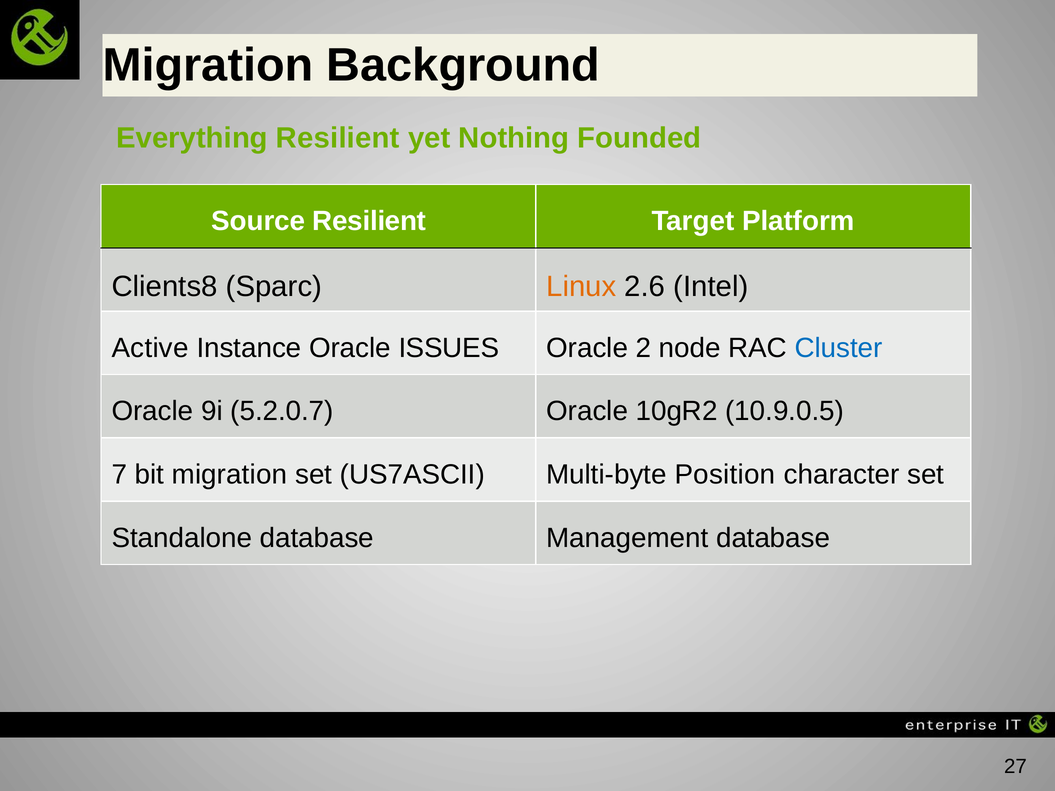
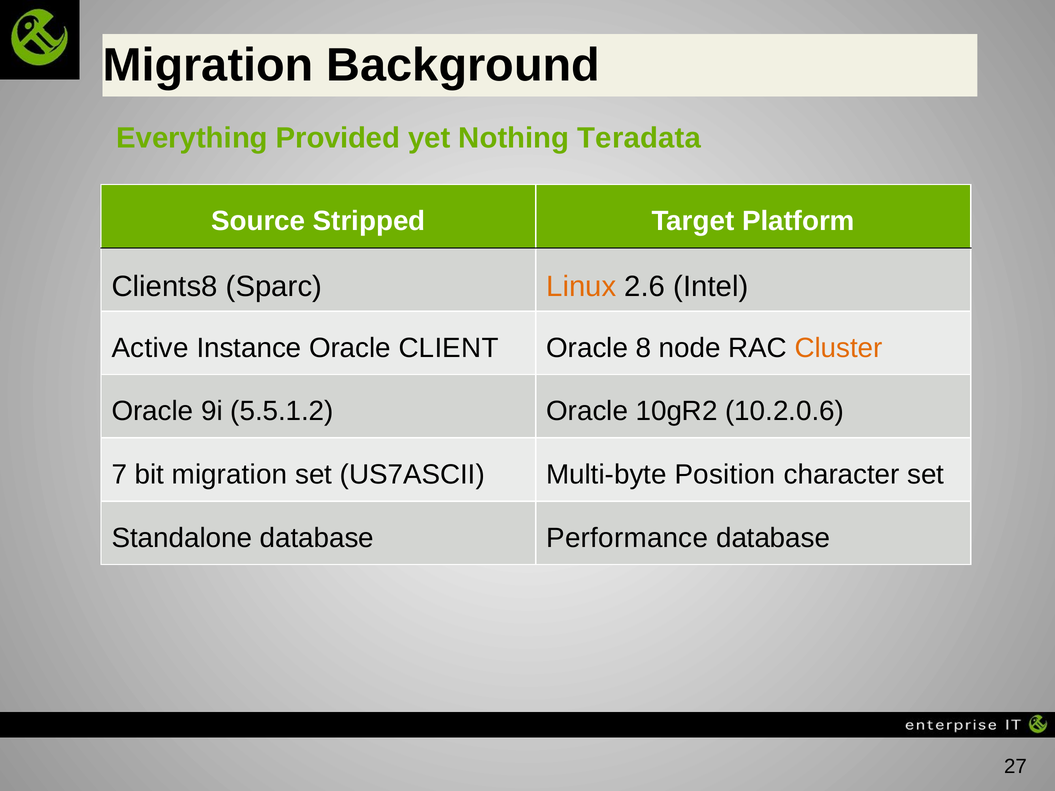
Everything Resilient: Resilient -> Provided (338, 138)
Founded: Founded -> Teradata (639, 138)
Source Resilient: Resilient -> Stripped (369, 221)
ISSUES: ISSUES -> CLIENT (449, 348)
2: 2 -> 8 (643, 348)
Cluster colour: blue -> orange (839, 348)
5.2.0.7: 5.2.0.7 -> 5.5.1.2 (282, 411)
10.9.0.5: 10.9.0.5 -> 10.2.0.6 (785, 411)
Management: Management -> Performance (627, 538)
